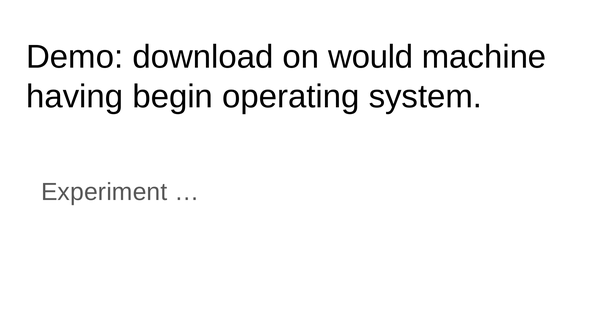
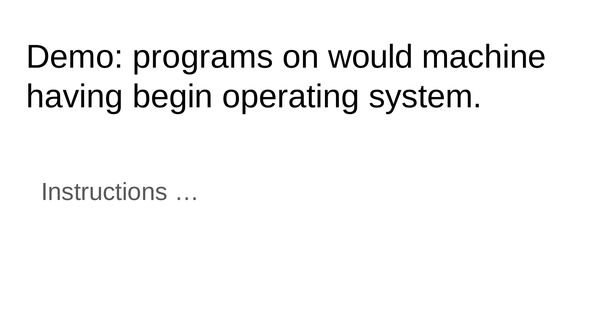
download: download -> programs (203, 57)
Experiment: Experiment -> Instructions (104, 192)
